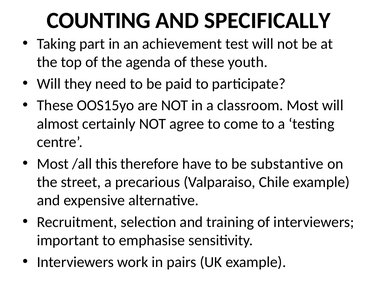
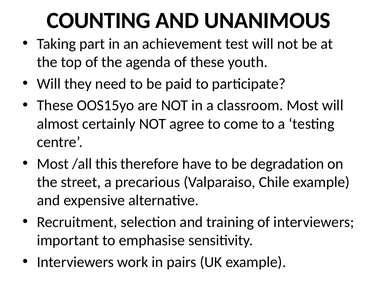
SPECIFICALLY: SPECIFICALLY -> UNANIMOUS (267, 20)
substantive: substantive -> degradation (287, 163)
